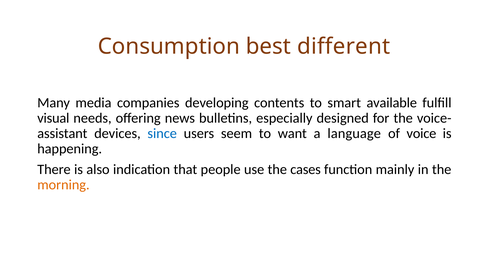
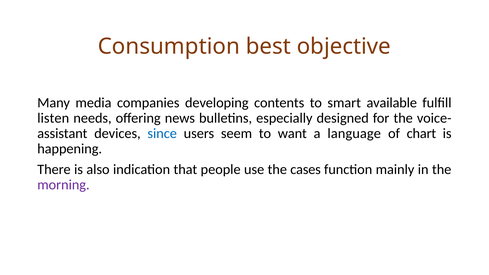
different: different -> objective (344, 46)
visual: visual -> listen (53, 118)
voice: voice -> chart (421, 134)
morning colour: orange -> purple (63, 185)
